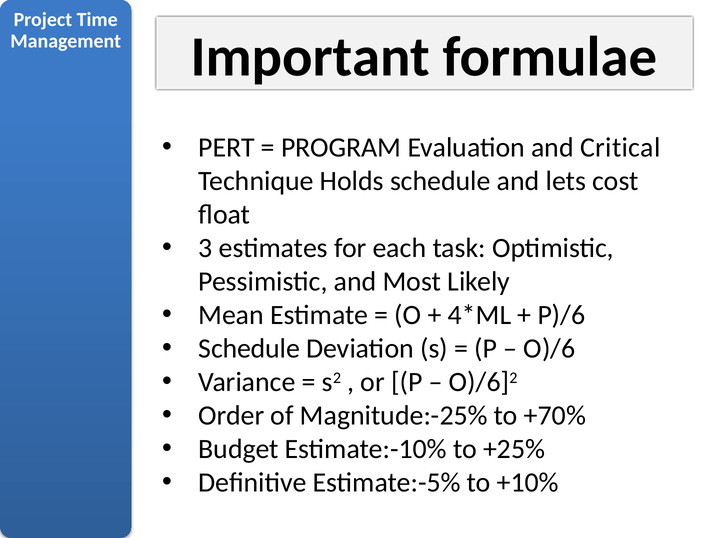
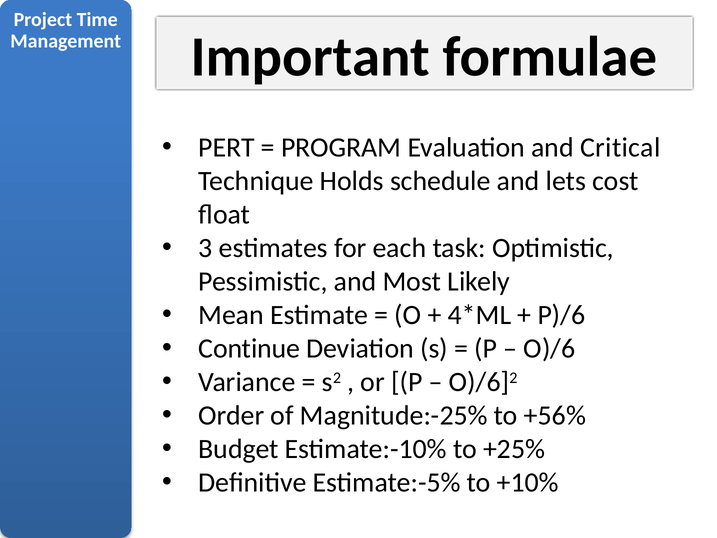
Schedule: Schedule -> Continue (249, 349)
+70%: +70% -> +56% (555, 416)
